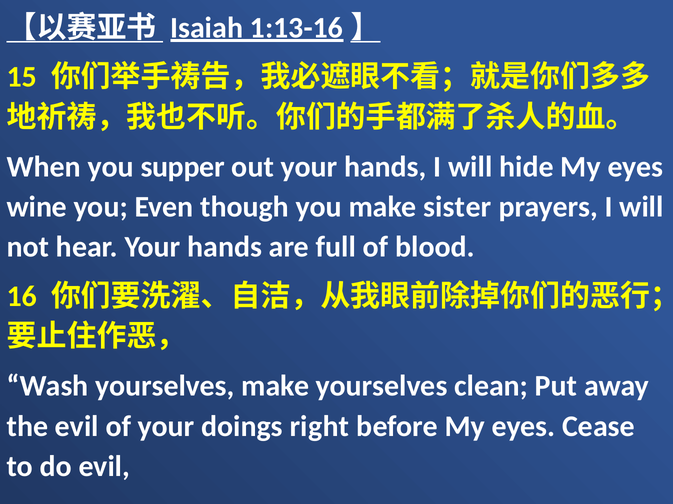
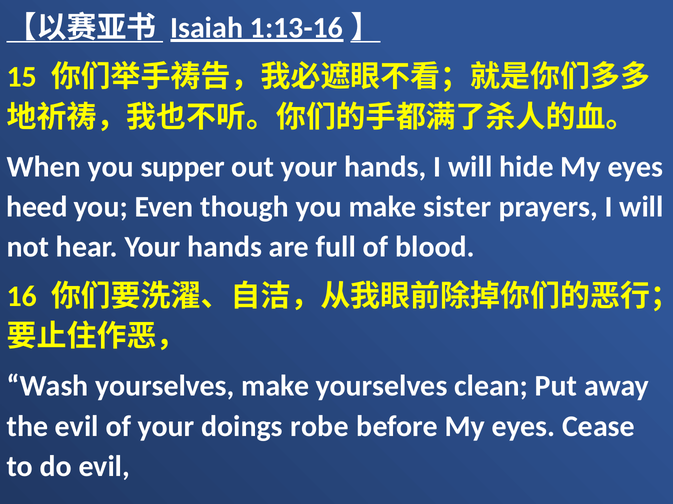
wine: wine -> heed (37, 207)
right: right -> robe (319, 427)
